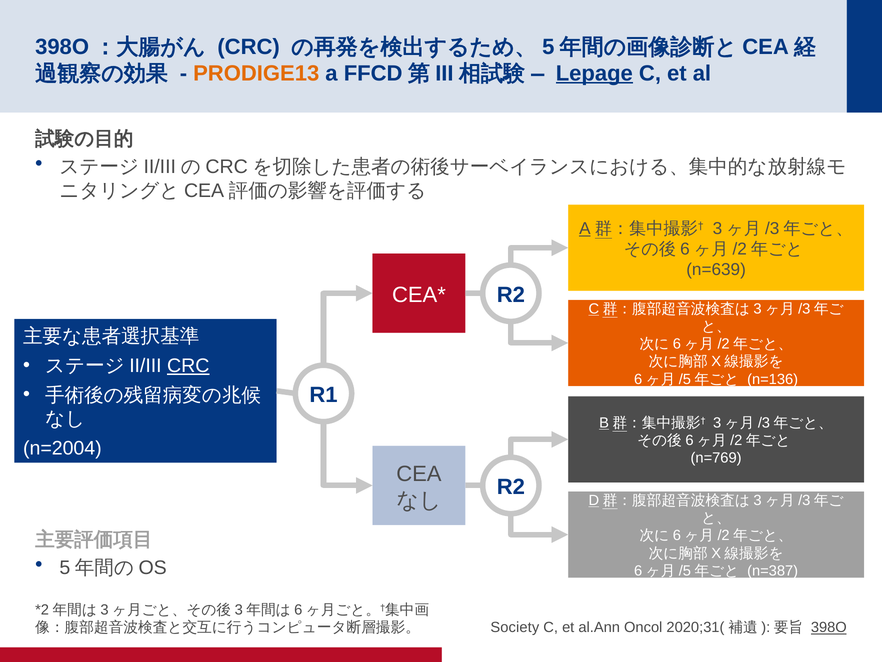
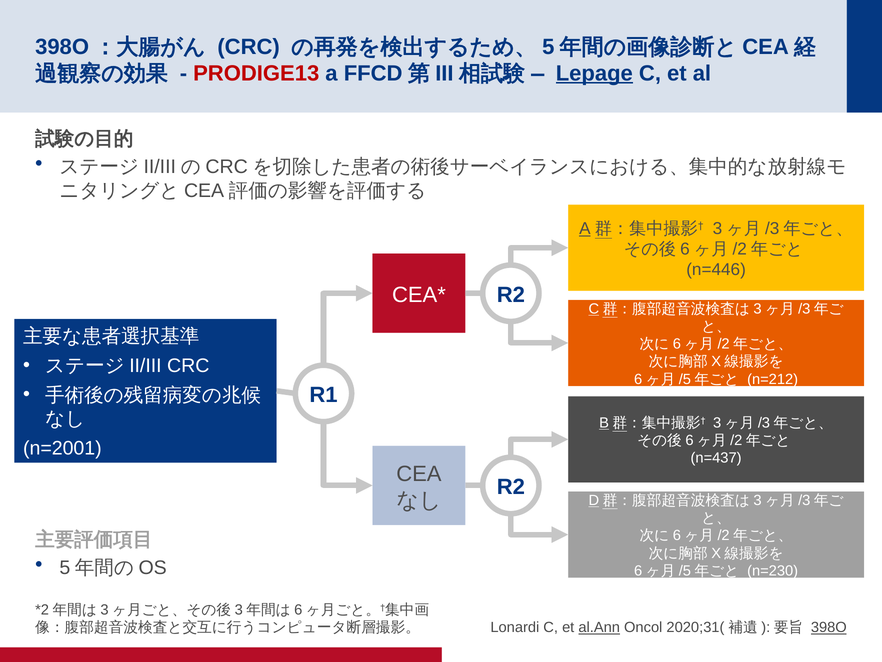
PRODIGE13 colour: orange -> red (256, 73)
n=639: n=639 -> n=446 (716, 269)
CRC underline: present -> none (188, 365)
n=136: n=136 -> n=212 (773, 379)
n=2004: n=2004 -> n=2001 (62, 448)
n=769: n=769 -> n=437 (716, 458)
n=387: n=387 -> n=230 (773, 571)
Society: Society -> Lonardi (515, 627)
al.Ann underline: none -> present (599, 627)
